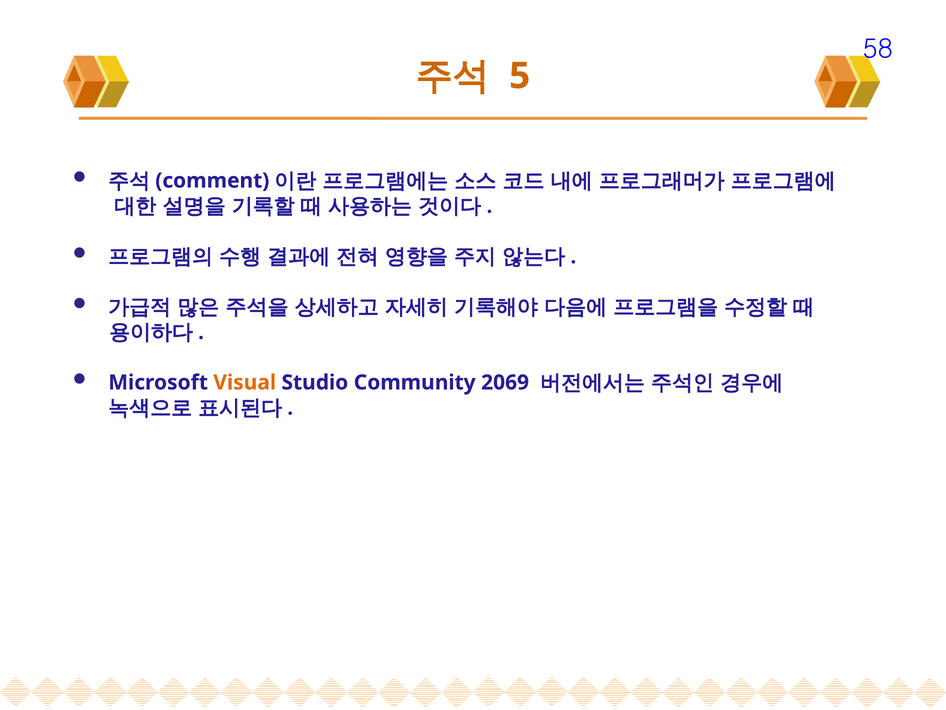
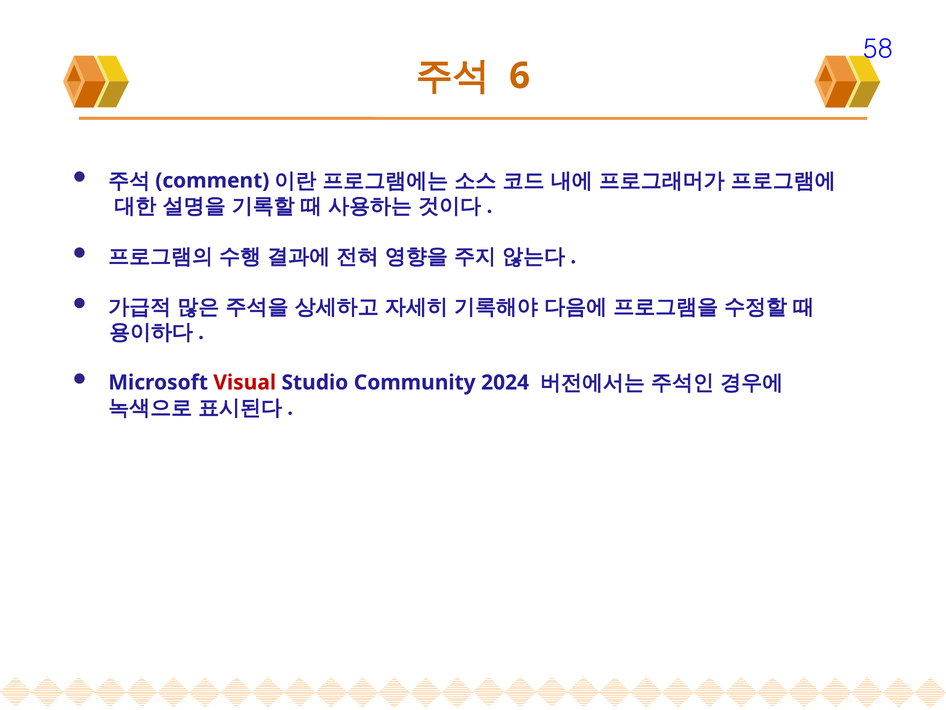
5: 5 -> 6 (520, 76)
Visual colour: orange -> red (245, 382)
2069: 2069 -> 2024 (505, 382)
